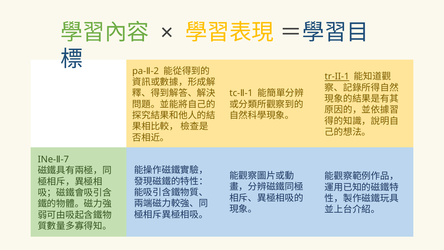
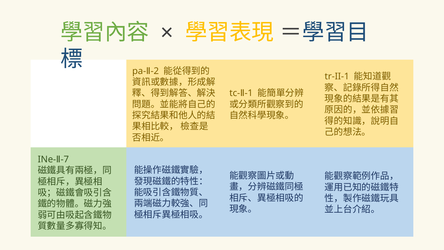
tr-II-1 underline: present -> none (337, 77)
